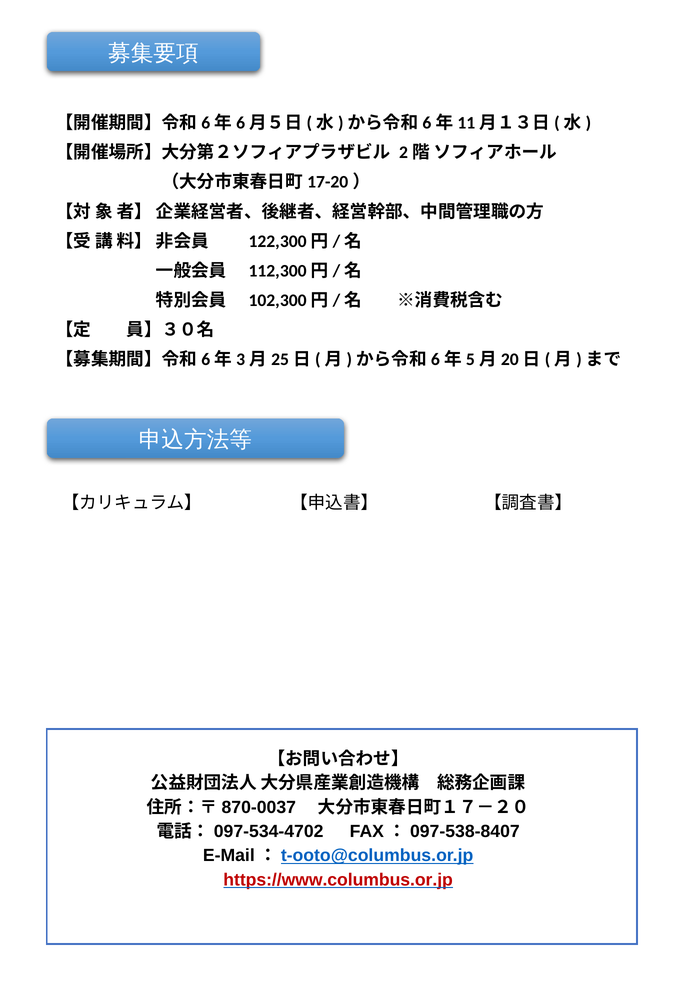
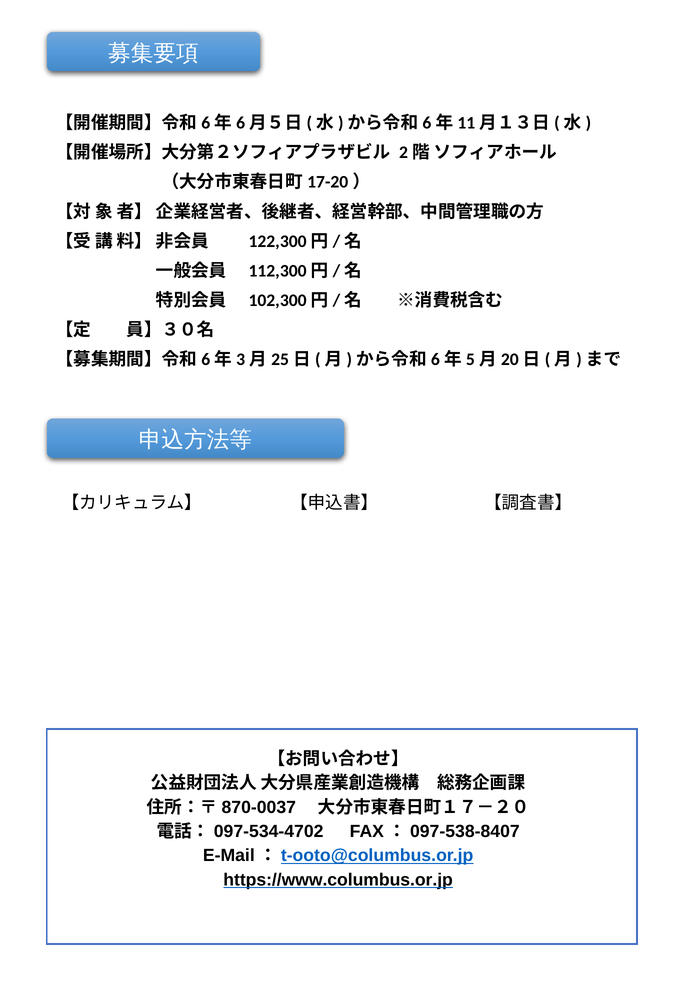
https://www.columbus.or.jp colour: red -> black (338, 880)
